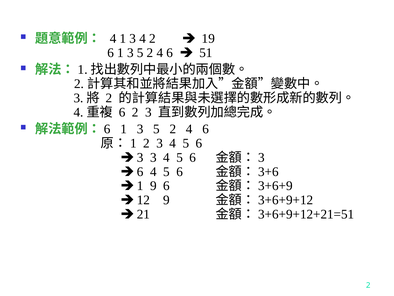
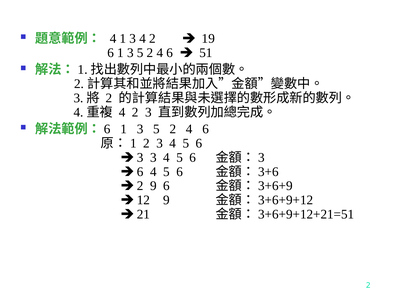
6: 6 -> 4 (122, 112)
1: 1 -> 2 (140, 186)
